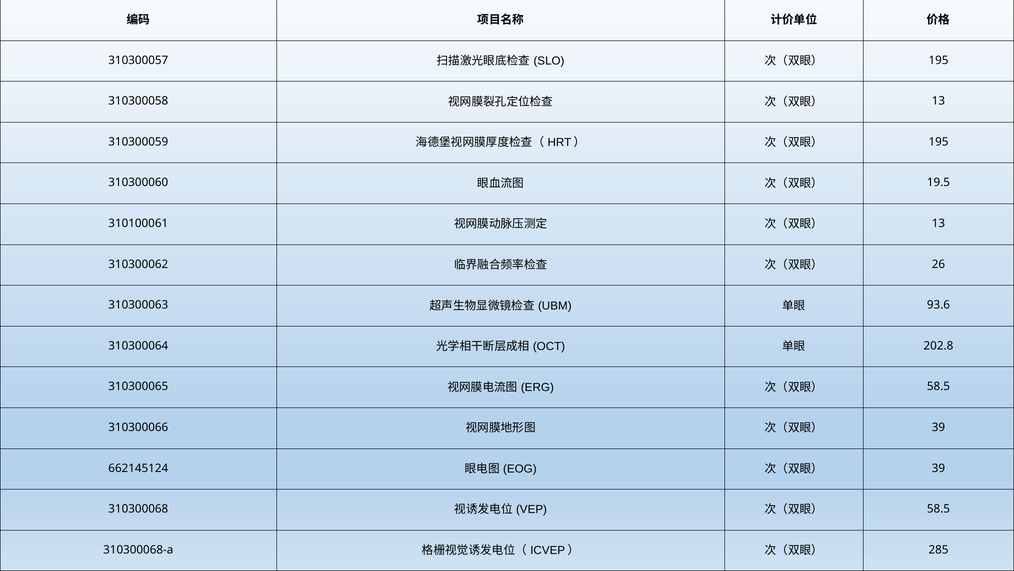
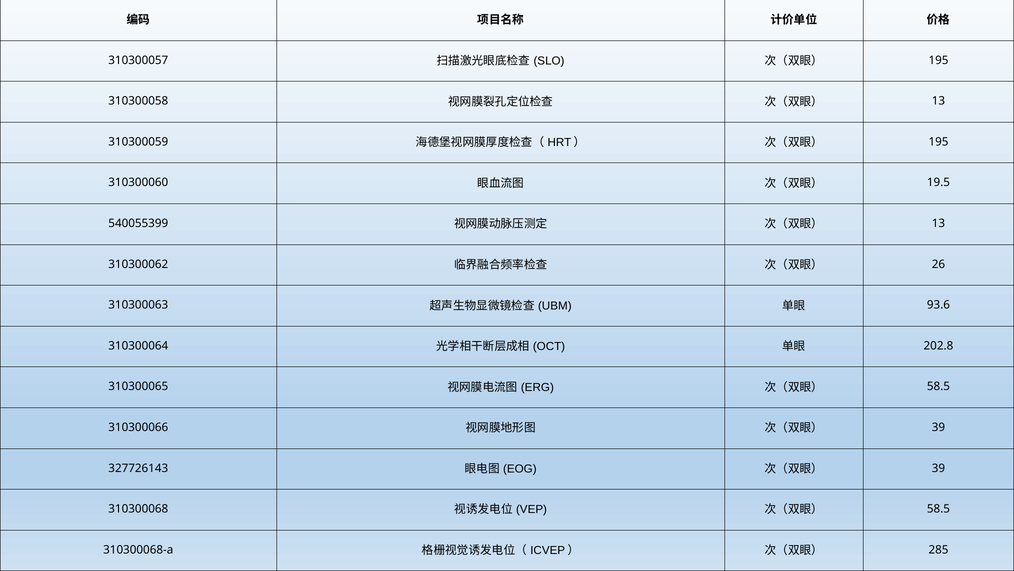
310100061: 310100061 -> 540055399 (138, 223)
662145124: 662145124 -> 327726143 (138, 468)
